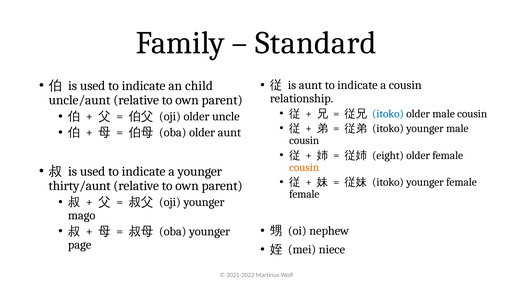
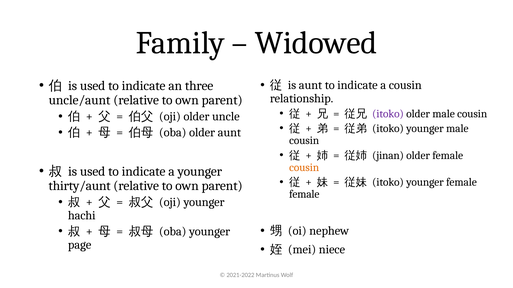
Standard: Standard -> Widowed (316, 43)
child: child -> three (199, 86)
itoko colour: blue -> purple (388, 114)
eight: eight -> jinan (388, 156)
mago: mago -> hachi (82, 216)
